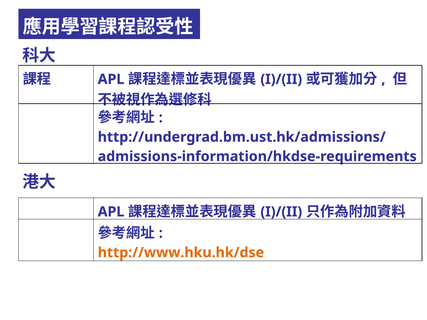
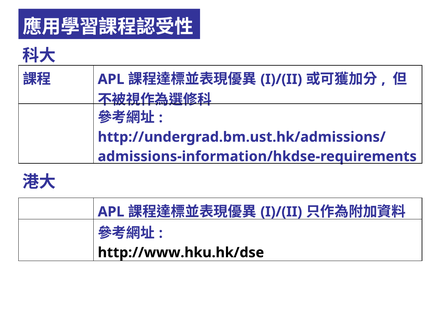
http://www.hku.hk/dse colour: orange -> black (181, 253)
